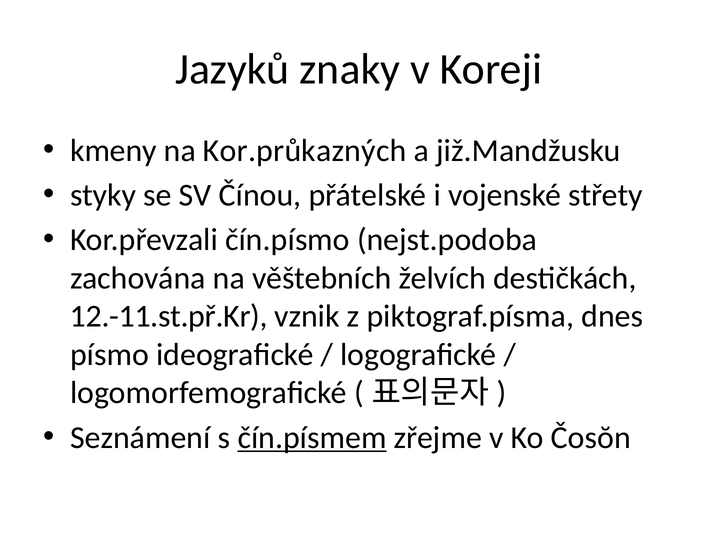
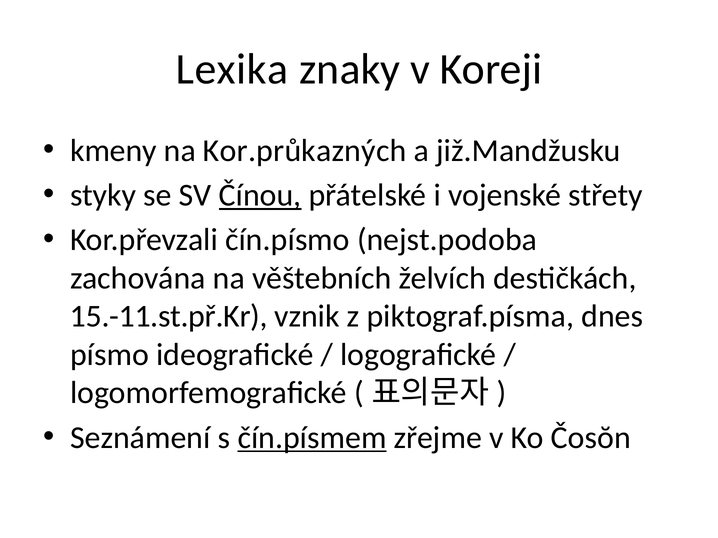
Jazyků: Jazyků -> Lexika (232, 70)
Čínou underline: none -> present (260, 195)
12.-11.st.př.Kr: 12.-11.st.př.Kr -> 15.-11.st.př.Kr (169, 317)
